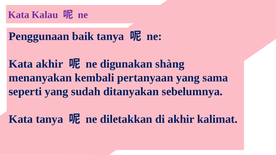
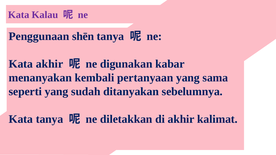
baik: baik -> shēn (83, 36)
shàng: shàng -> kabar (170, 64)
